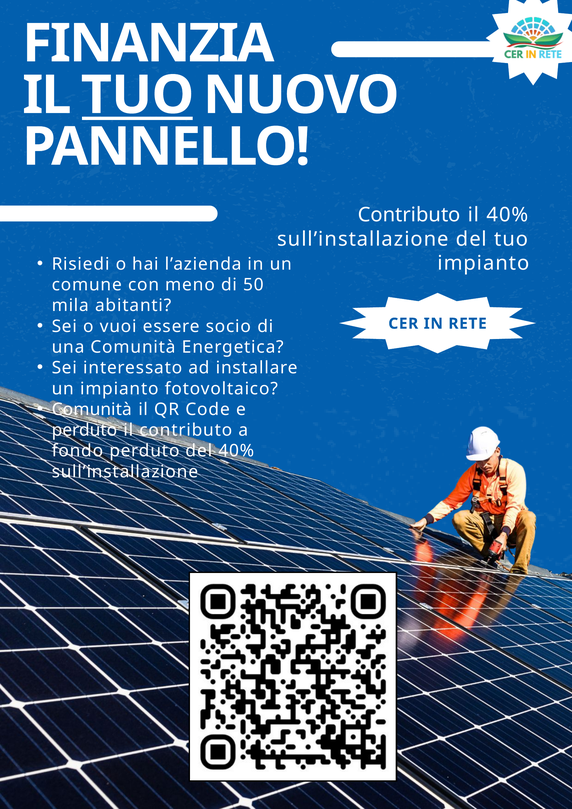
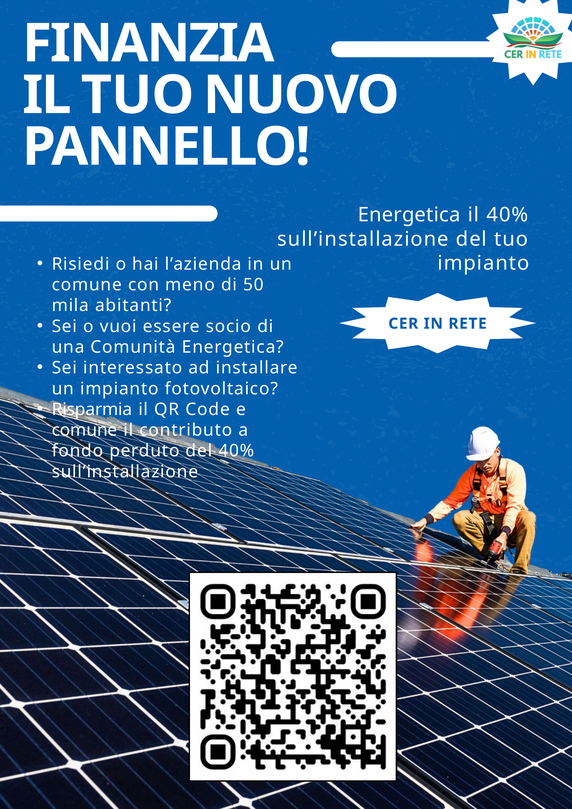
TUO underline: present -> none (138, 95)
Contributo: Contributo -> Energetica (409, 215)
Comunità: Comunità -> Risparmia (92, 410)
perduto: perduto -> comune (85, 430)
